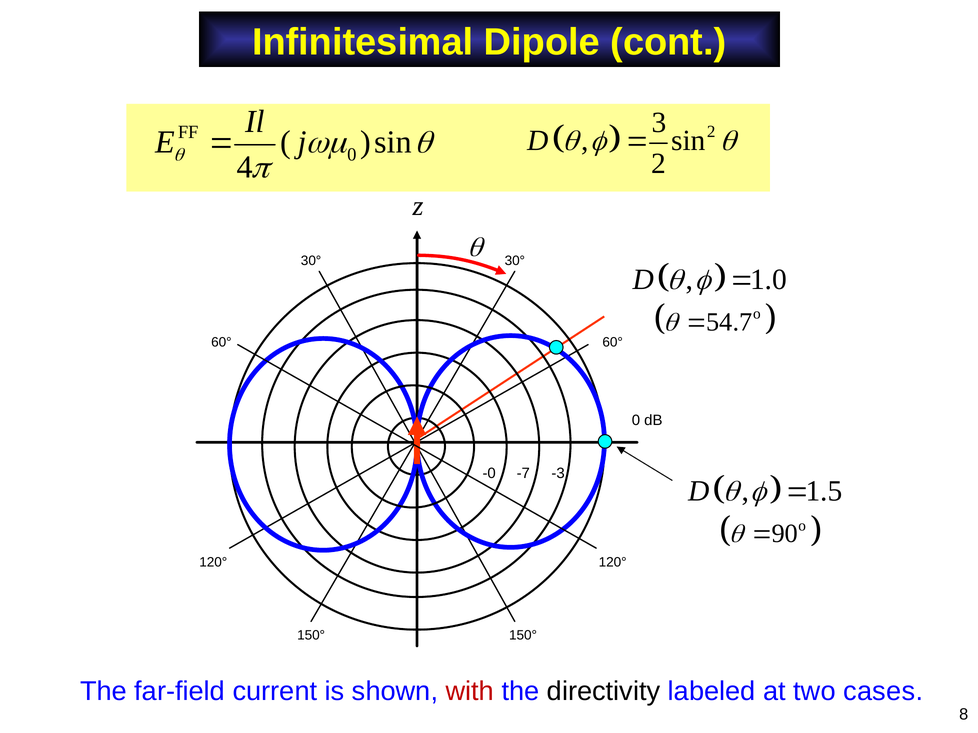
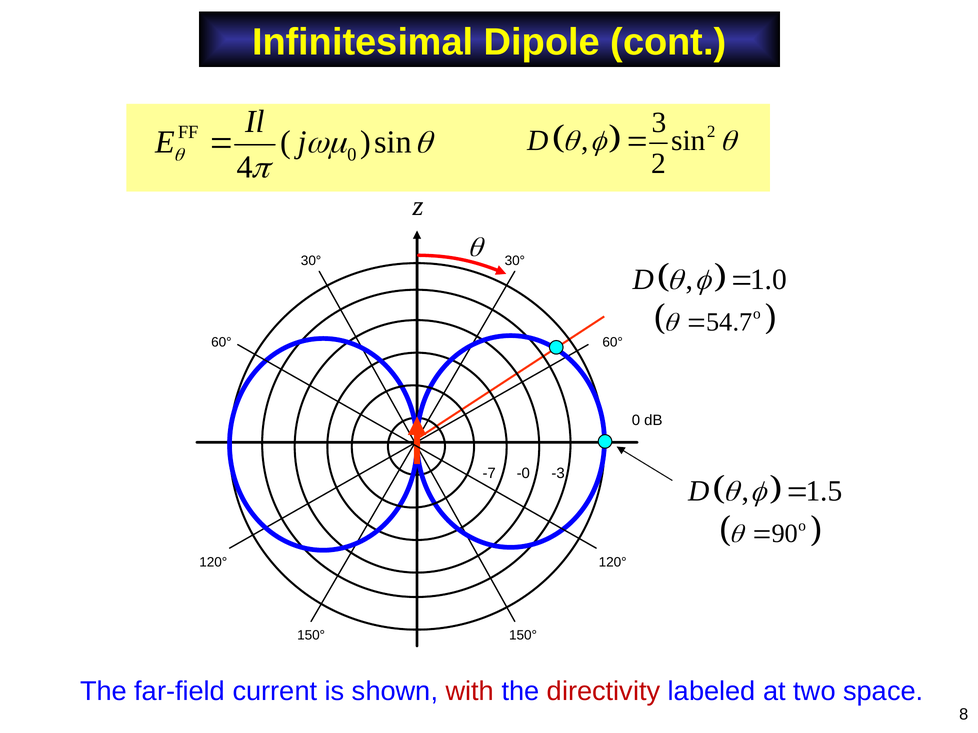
-0: -0 -> -7 (489, 474)
-7: -7 -> -0 (523, 474)
directivity colour: black -> red (604, 692)
cases: cases -> space (883, 692)
